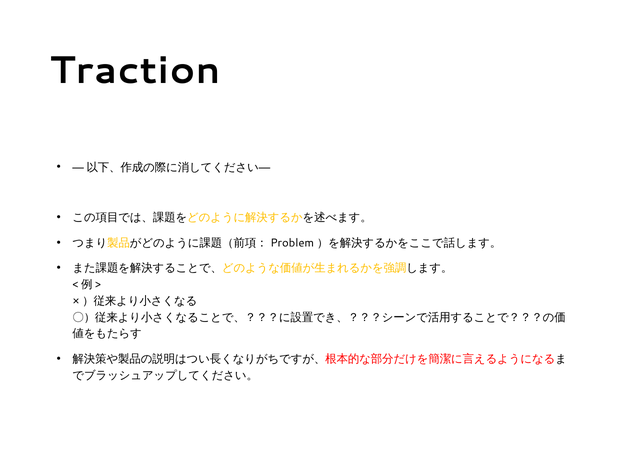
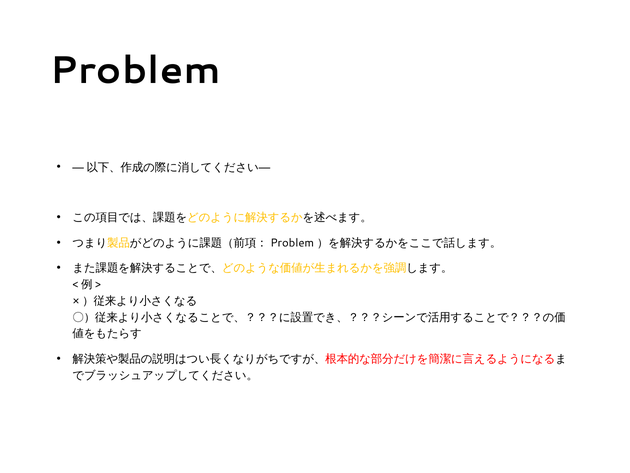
Traction: Traction -> Problem (135, 71)
